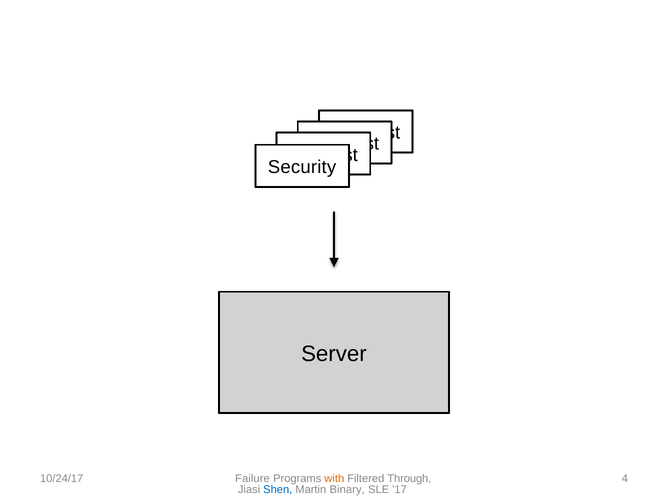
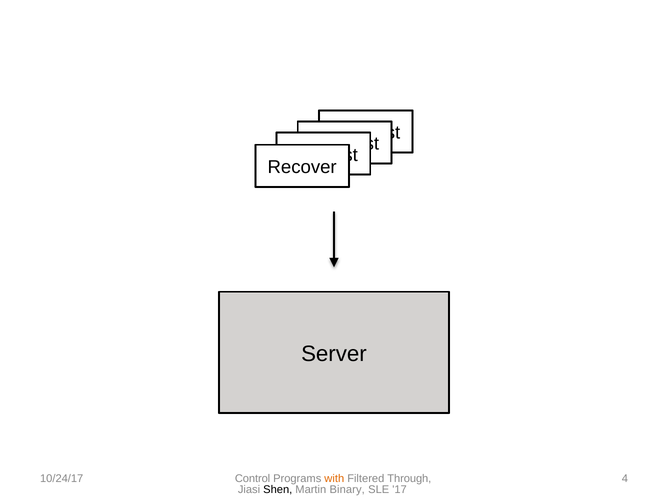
Security: Security -> Recover (302, 167)
Failure: Failure -> Control (253, 478)
Shen colour: blue -> black (278, 490)
